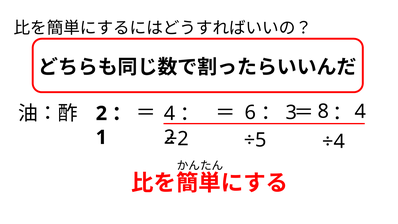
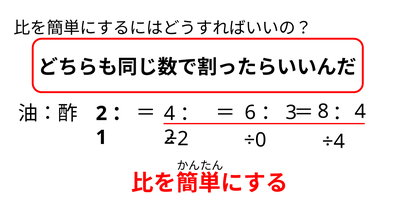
÷5: ÷5 -> ÷0 (255, 140)
